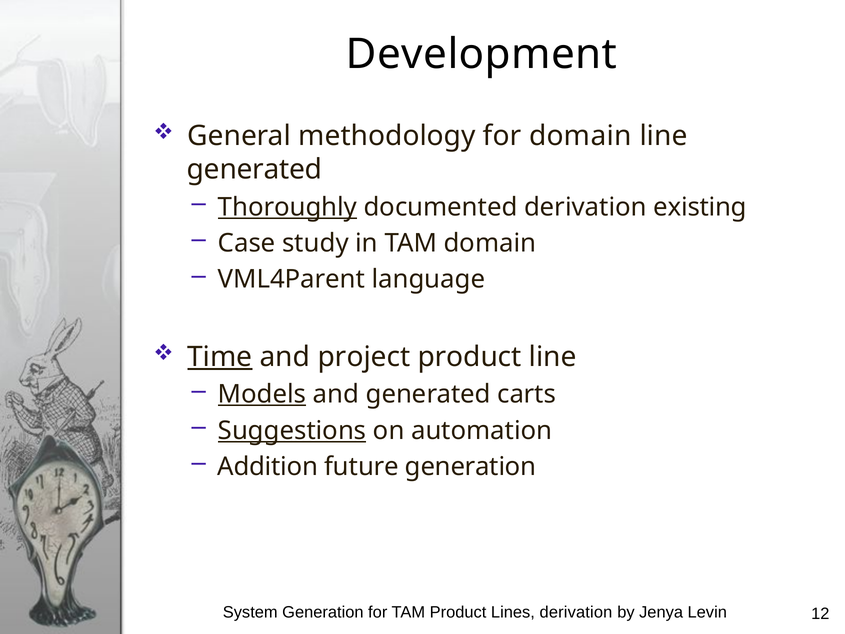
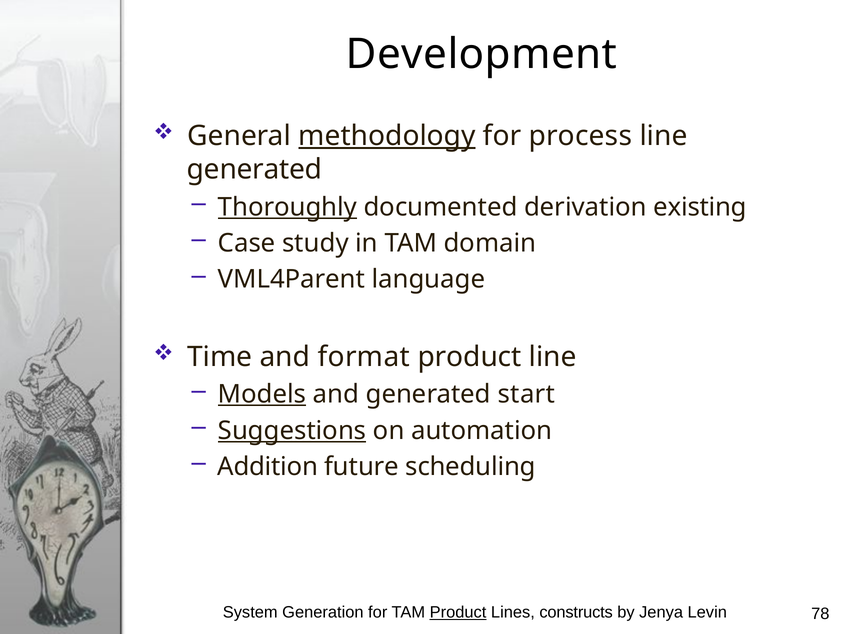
methodology underline: none -> present (387, 136)
for domain: domain -> process (580, 136)
Time underline: present -> none (220, 357)
project: project -> format (364, 357)
carts: carts -> start (526, 394)
future generation: generation -> scheduling (471, 466)
Product underline: none -> present (458, 612)
Lines derivation: derivation -> constructs (576, 612)
12: 12 -> 78 (820, 614)
